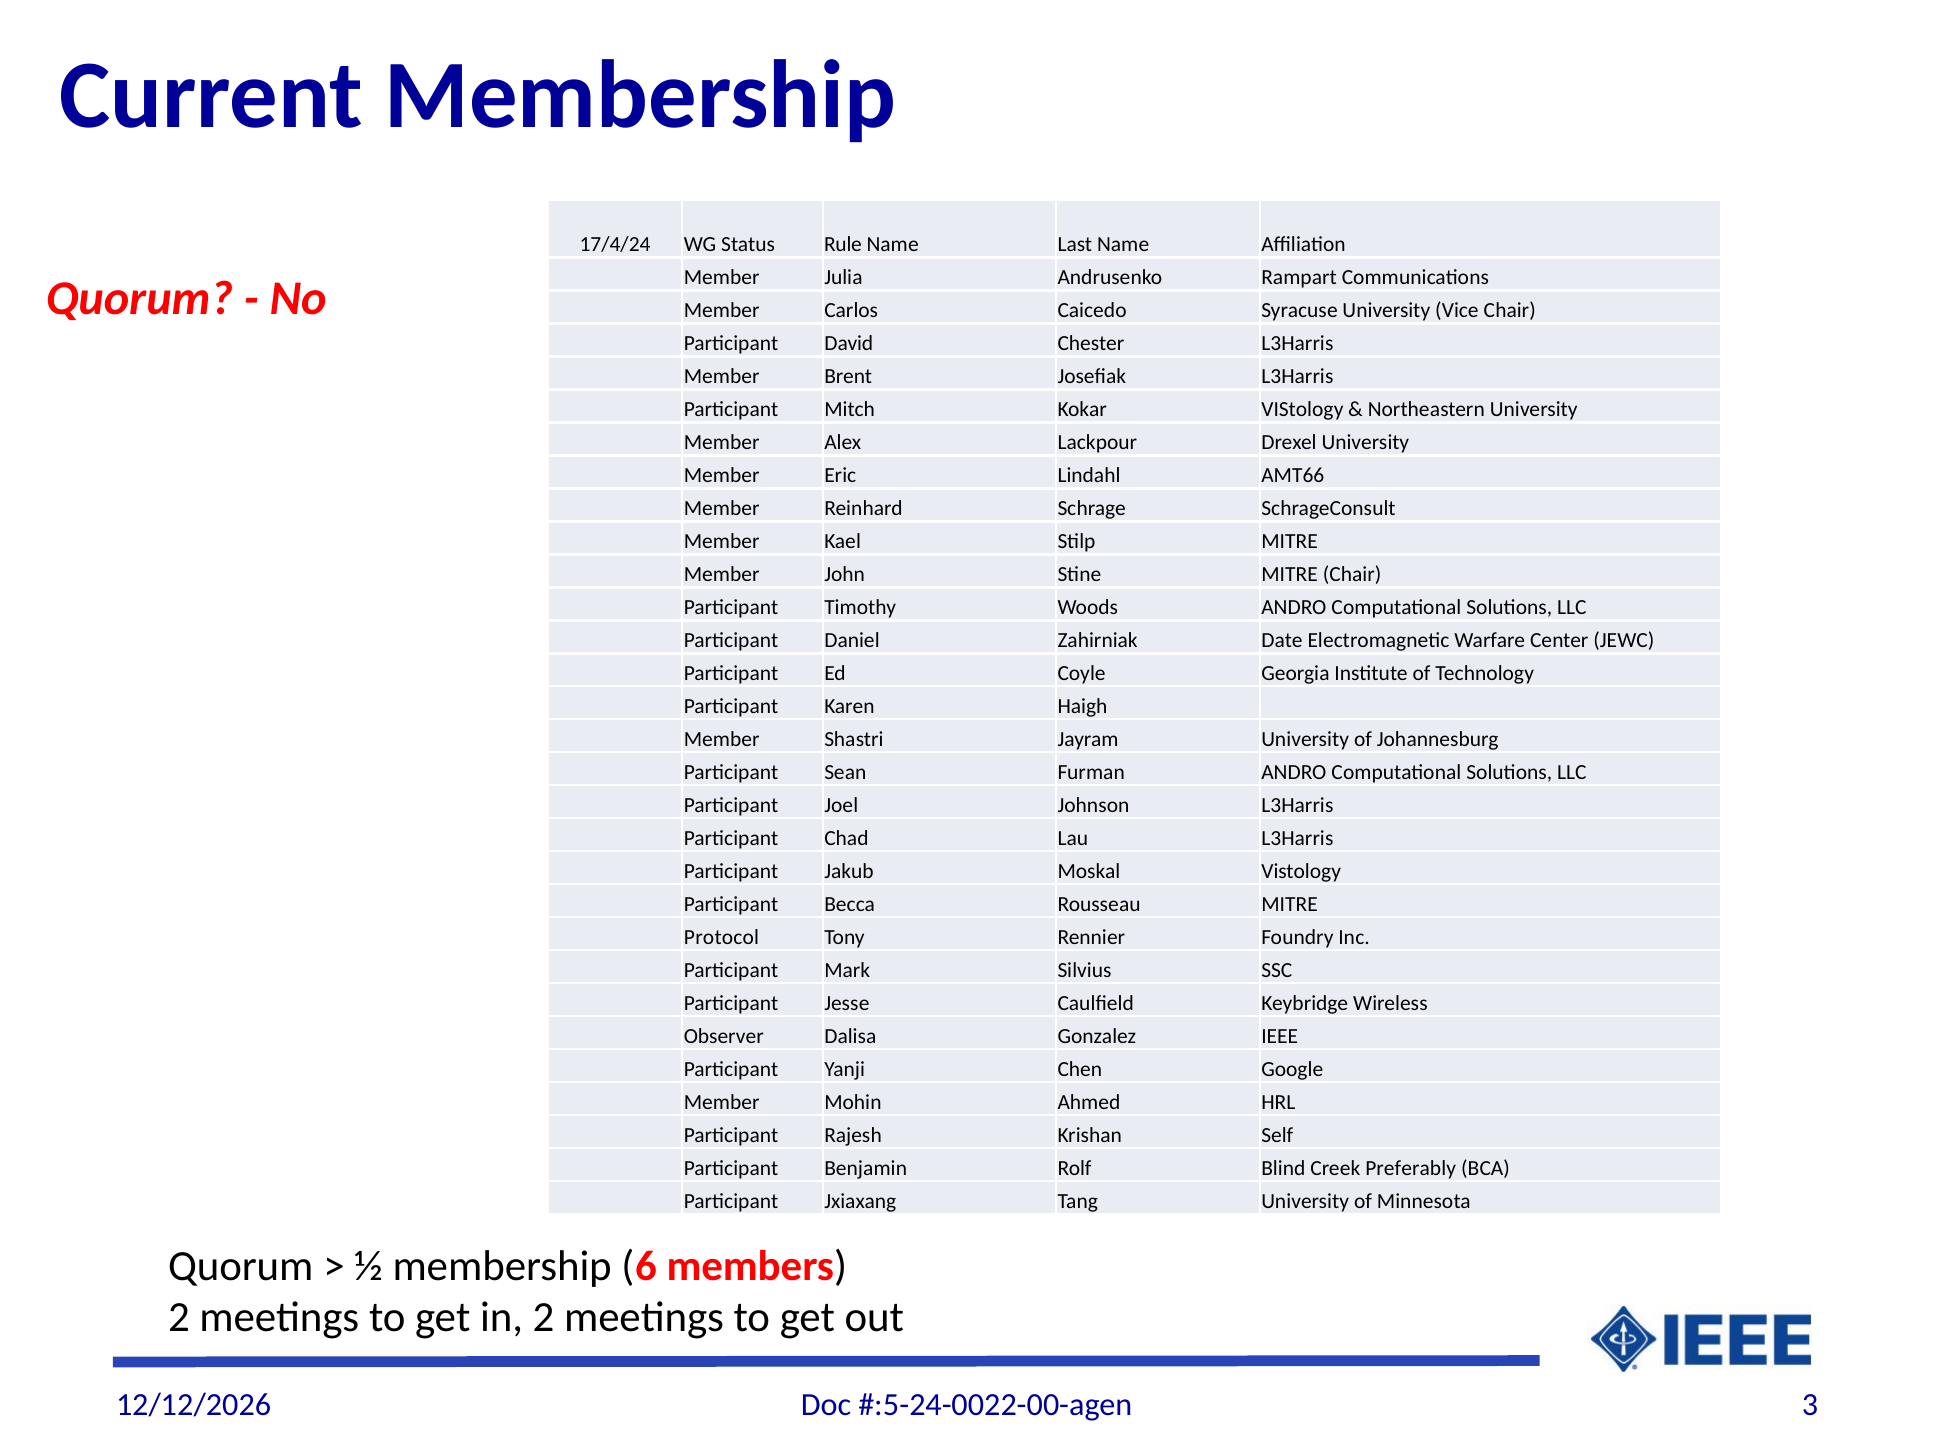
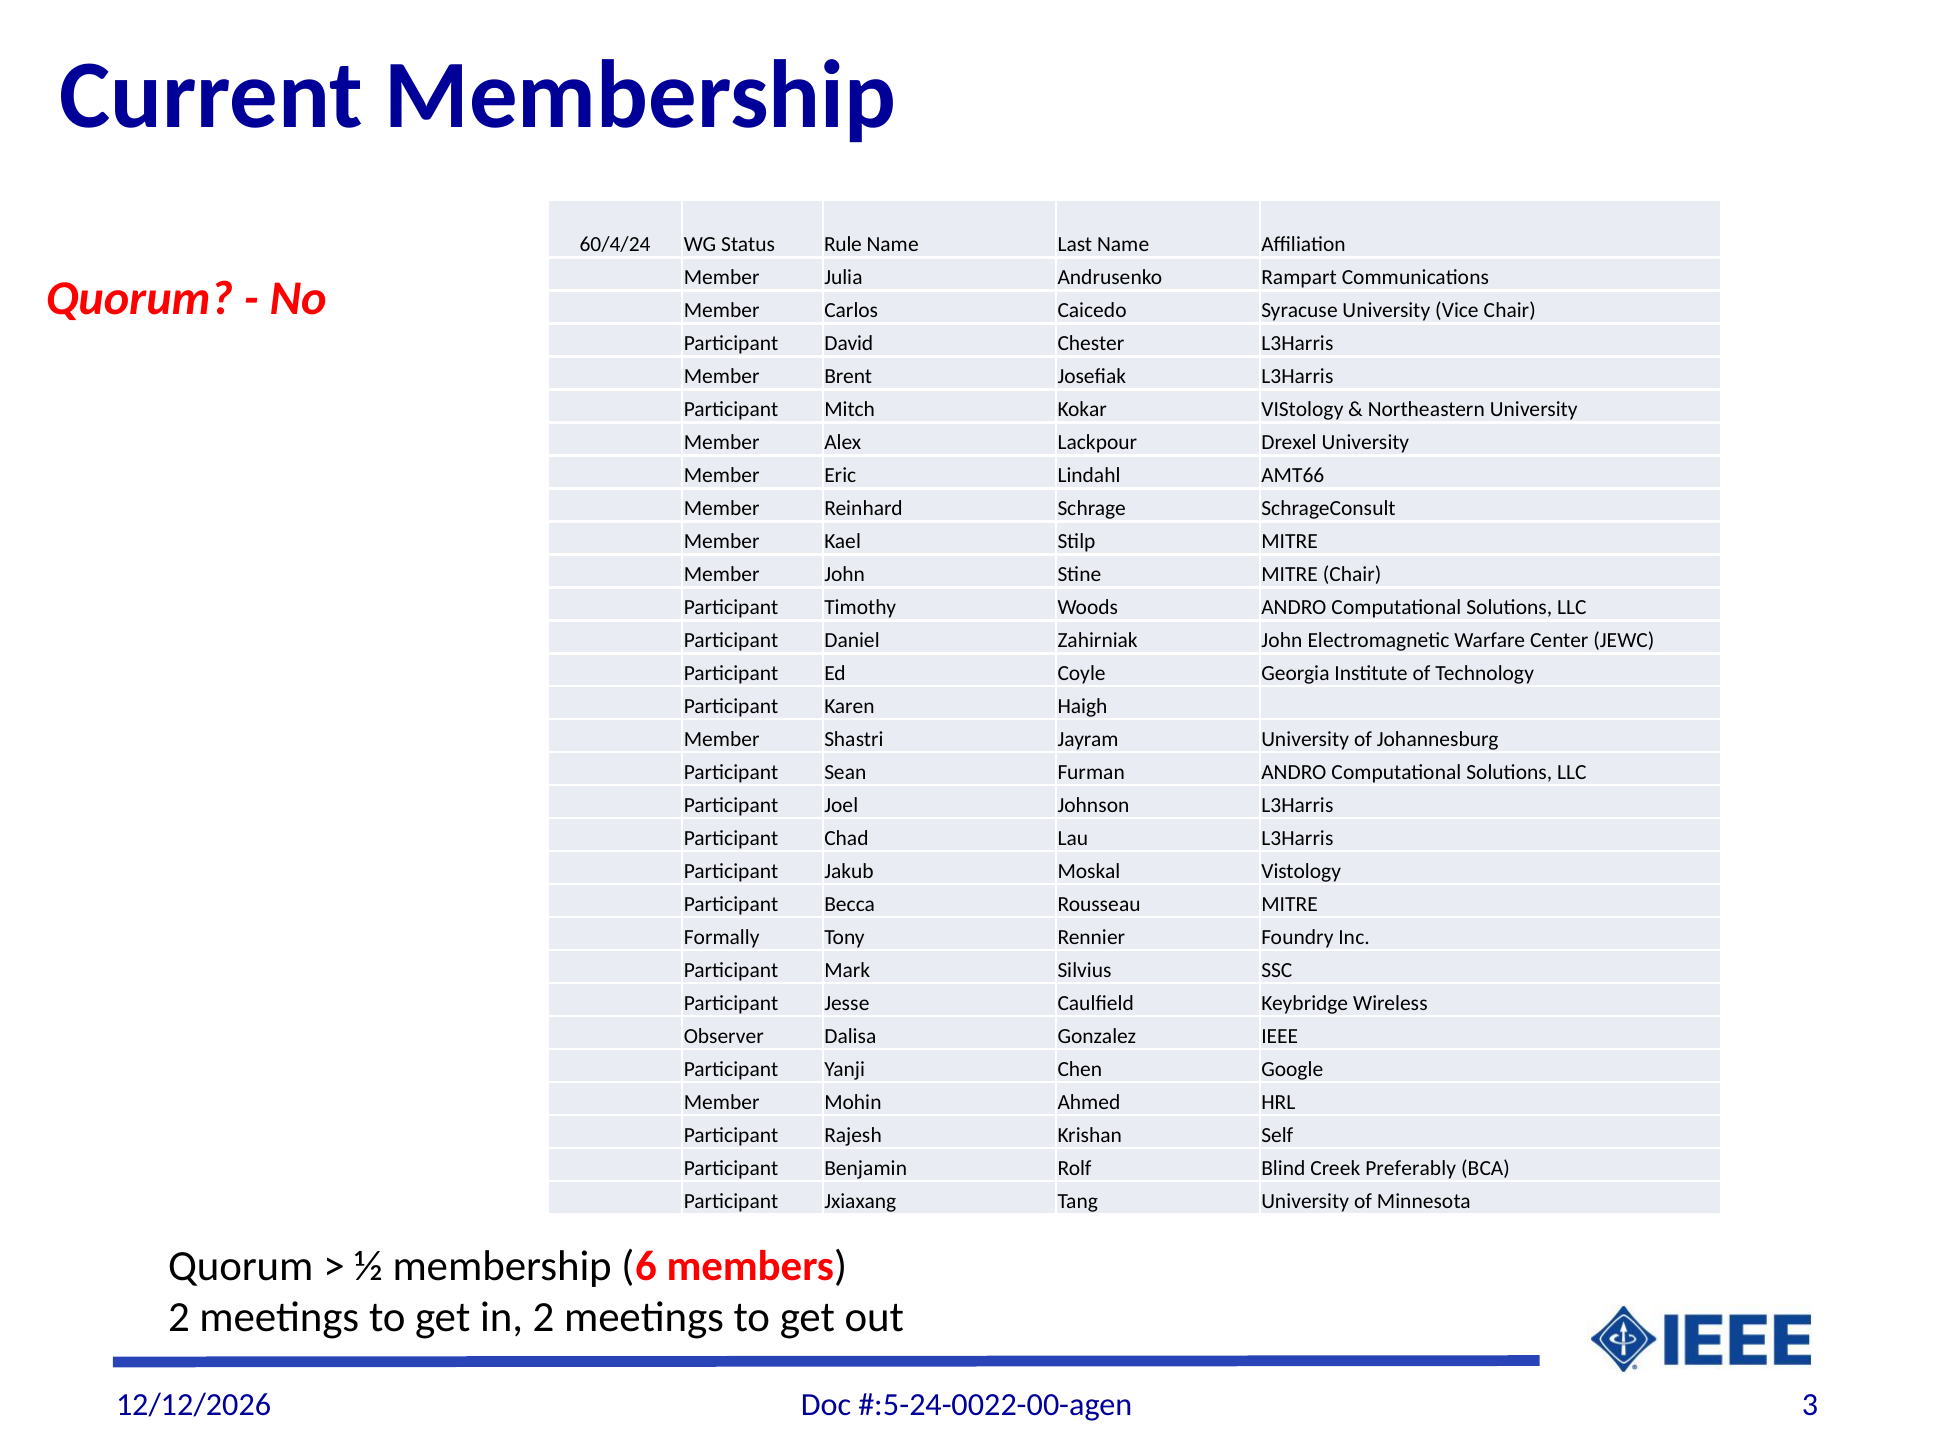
17/4/24: 17/4/24 -> 60/4/24 (615, 245)
Zahirniak Date: Date -> John (1282, 640)
Protocol: Protocol -> Formally (722, 937)
